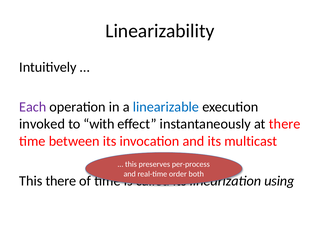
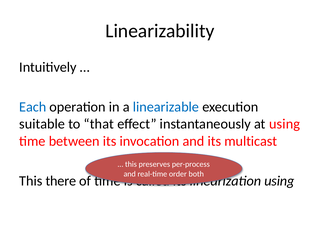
Each colour: purple -> blue (33, 107)
invoked: invoked -> suitable (42, 124)
with: with -> that (99, 124)
at there: there -> using (285, 124)
